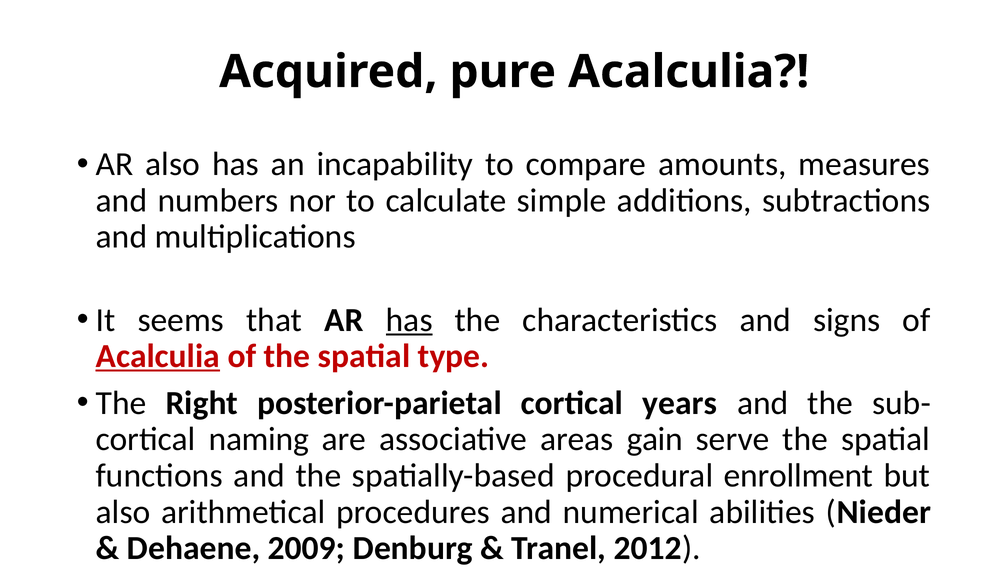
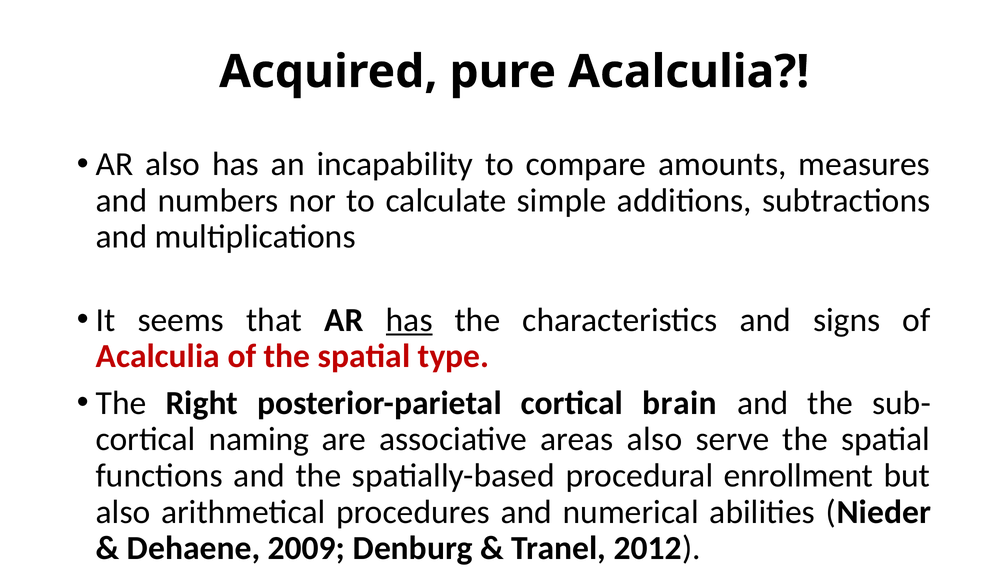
Acalculia underline: present -> none (158, 356)
years: years -> brain (680, 403)
areas gain: gain -> also (654, 439)
